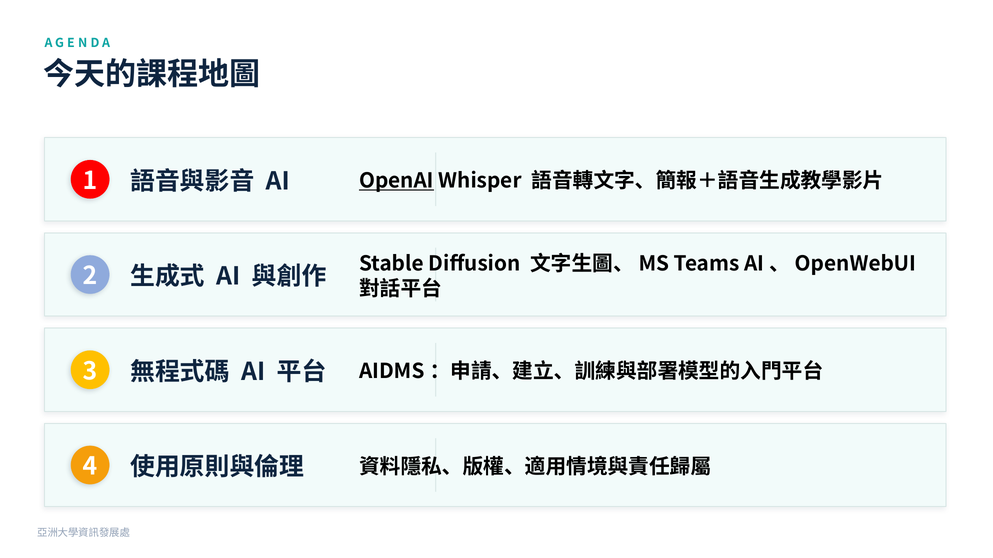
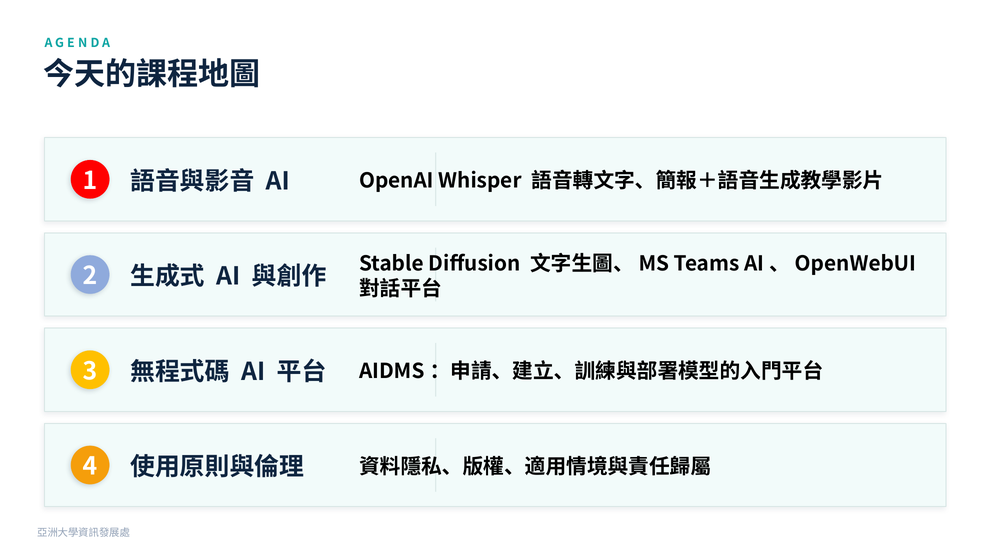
OpenAI underline: present -> none (396, 181)
